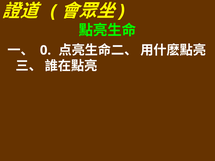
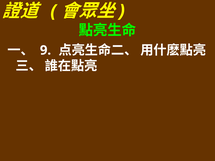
0: 0 -> 9 (46, 50)
